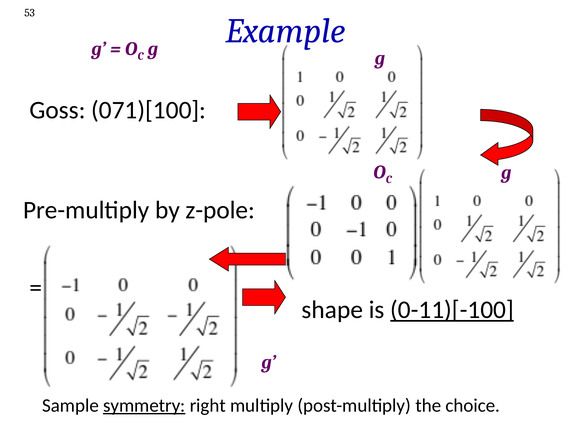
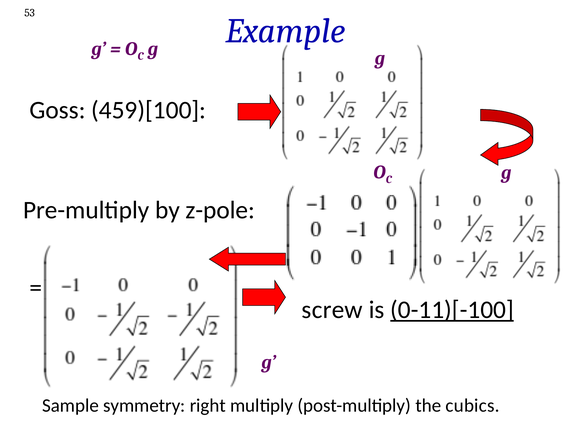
071)[100: 071)[100 -> 459)[100 (149, 110)
shape: shape -> screw (332, 310)
symmetry underline: present -> none (144, 406)
choice: choice -> cubics (473, 406)
